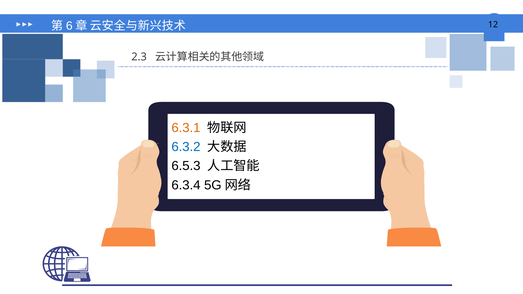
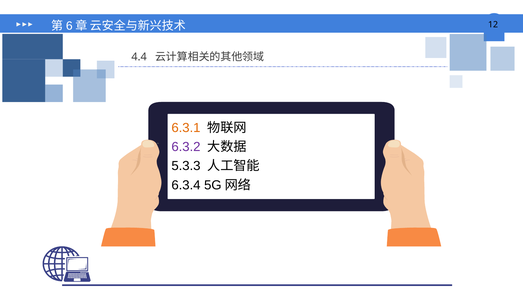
2.3: 2.3 -> 4.4 (139, 57)
6.3.2 colour: blue -> purple (186, 147)
6.5.3: 6.5.3 -> 5.3.3 (186, 166)
